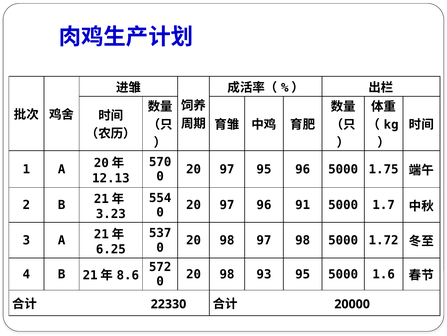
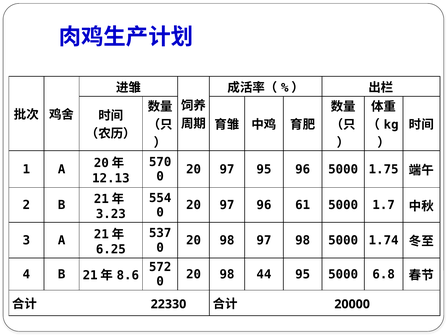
91: 91 -> 61 (303, 205)
1.72: 1.72 -> 1.74 (384, 240)
93: 93 -> 44 (264, 274)
1.6: 1.6 -> 6.8 (384, 274)
